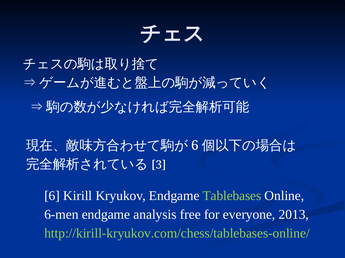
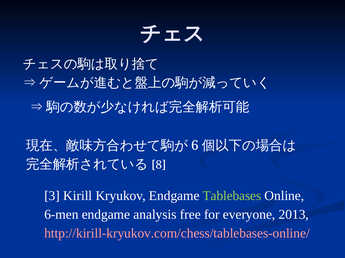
3: 3 -> 8 (159, 165)
6: 6 -> 3 (52, 196)
http://kirill-kryukov.com/chess/tablebases-online/ colour: light green -> pink (177, 234)
